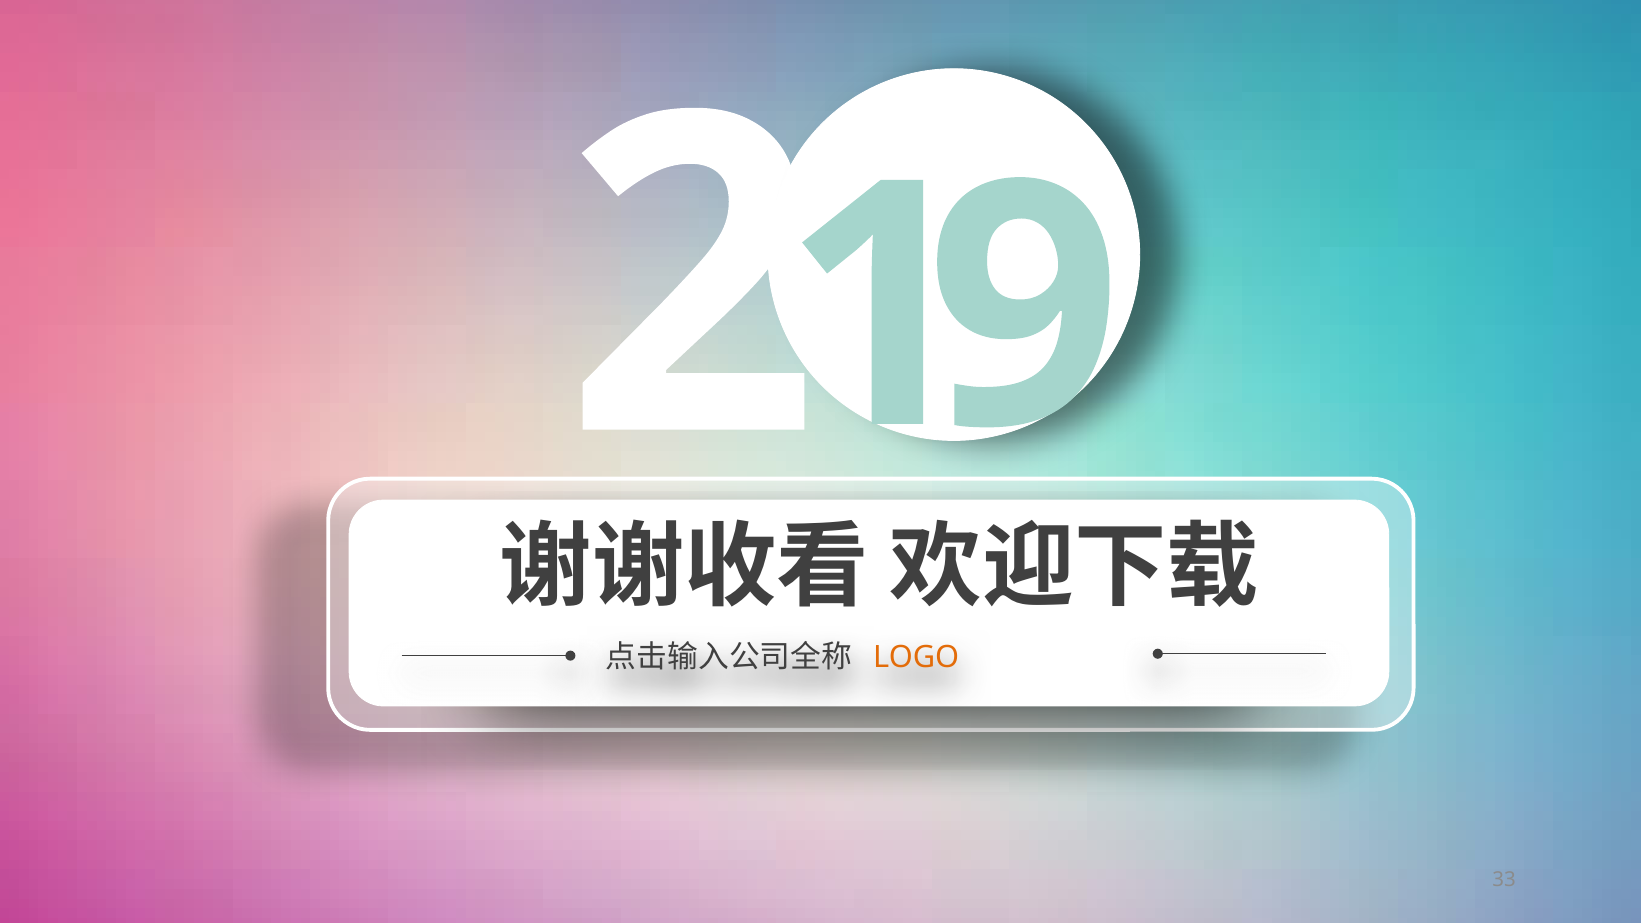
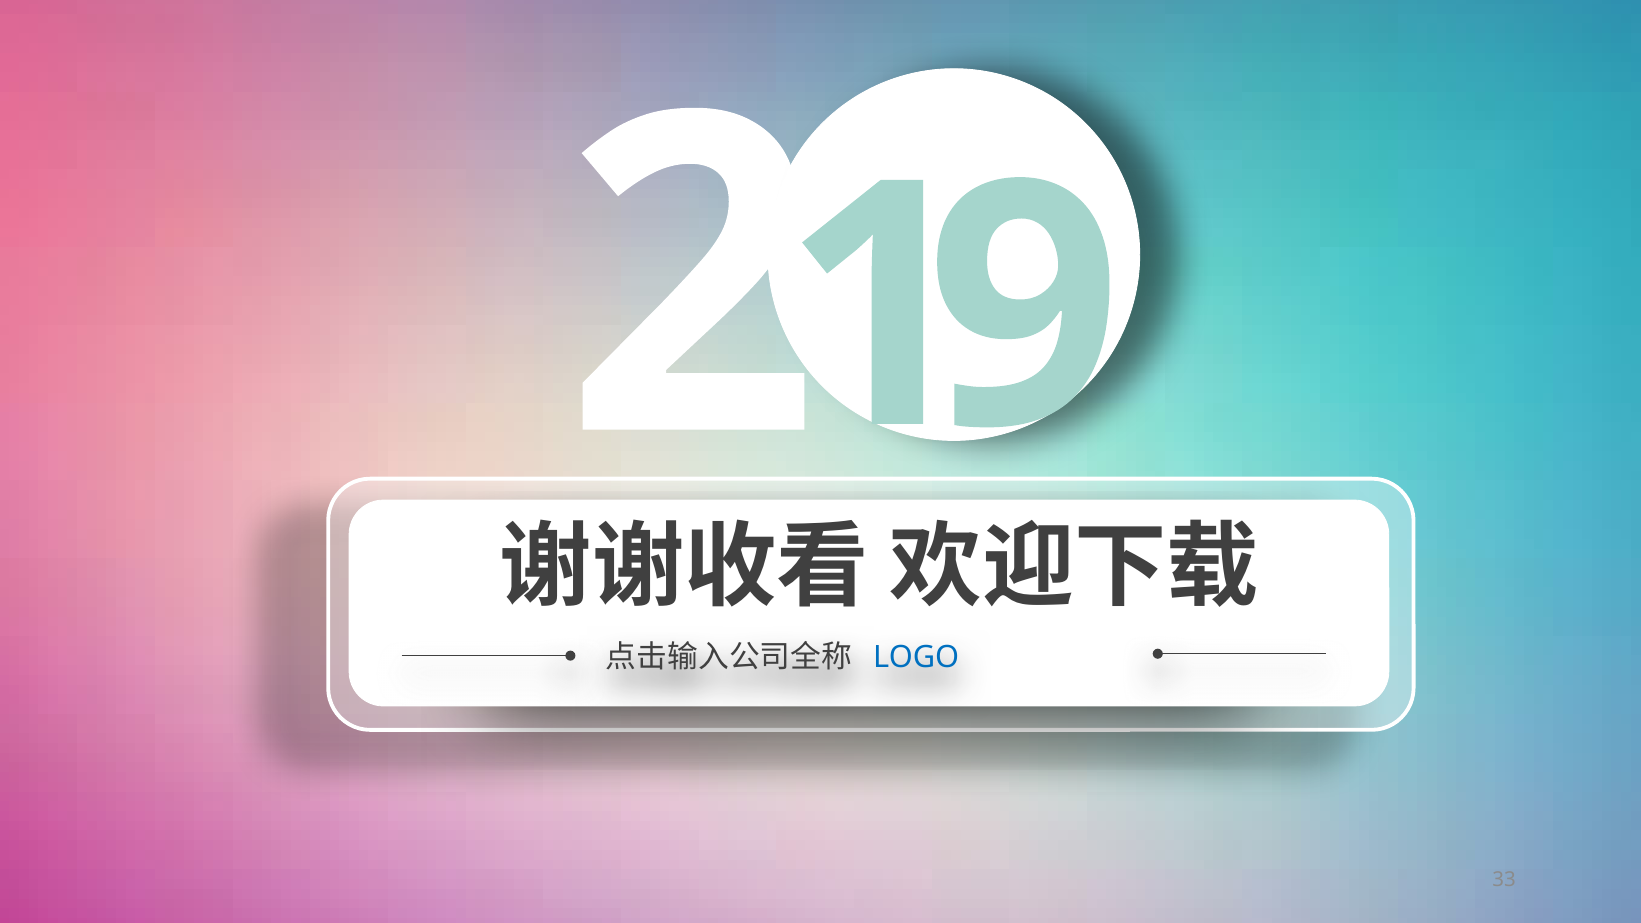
LOGO colour: orange -> blue (916, 657)
